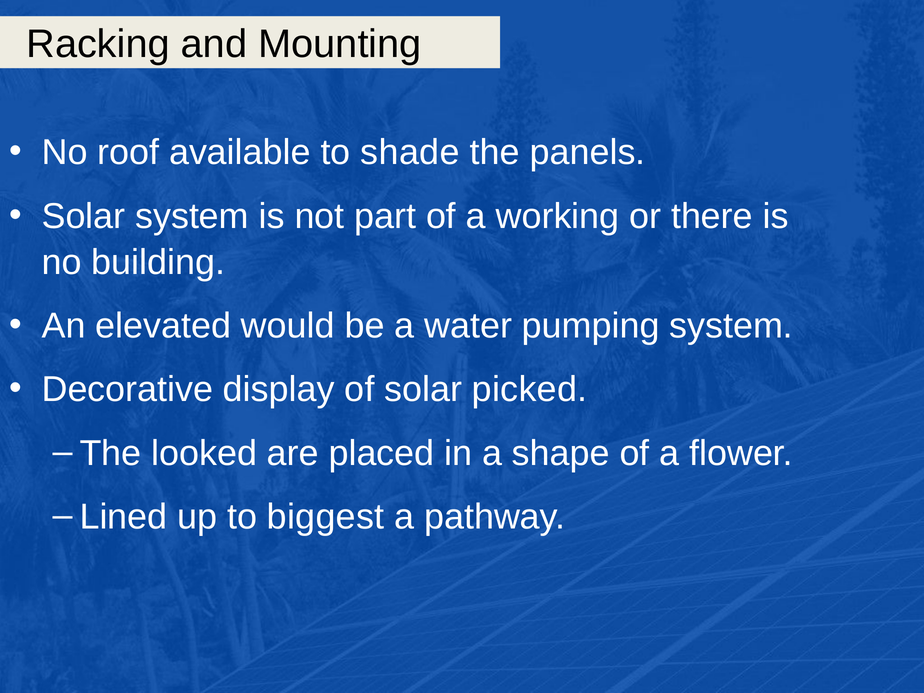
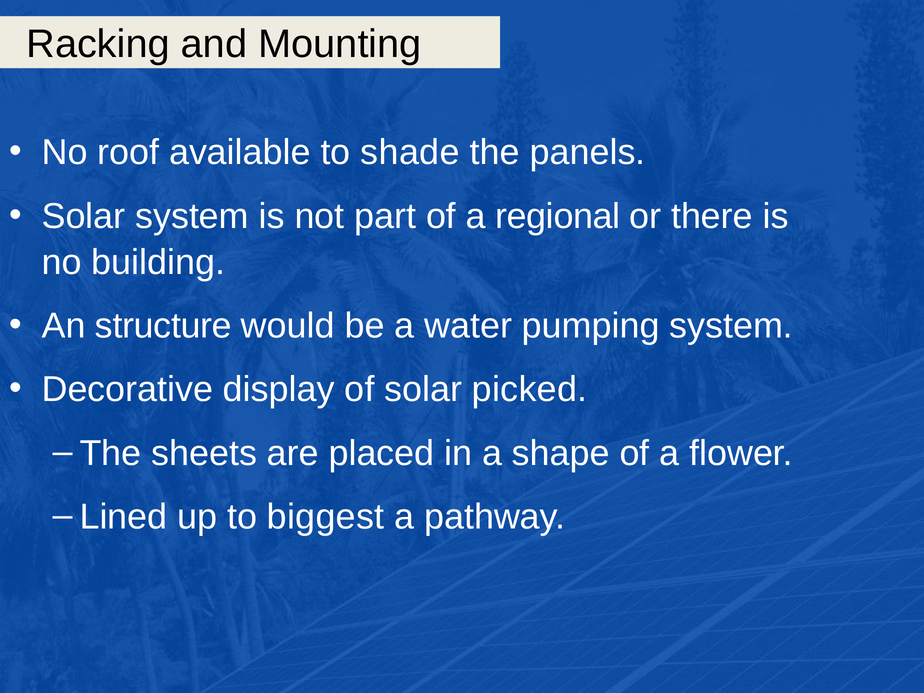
working: working -> regional (558, 216)
elevated: elevated -> structure (163, 326)
looked: looked -> sheets (204, 453)
